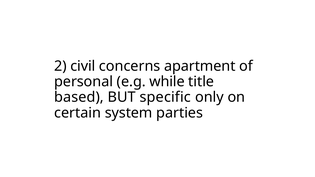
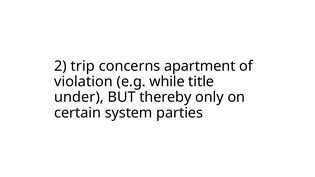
civil: civil -> trip (83, 66)
personal: personal -> violation (83, 82)
based: based -> under (79, 97)
specific: specific -> thereby (165, 97)
